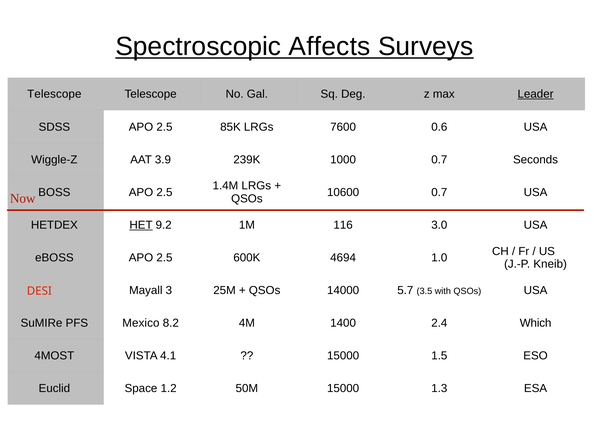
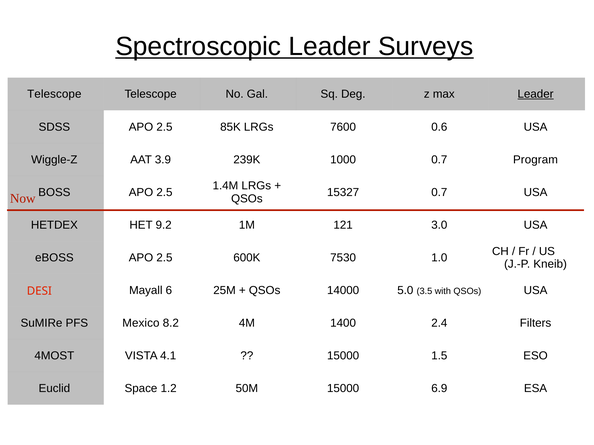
Spectroscopic Affects: Affects -> Leader (330, 46)
Seconds: Seconds -> Program (535, 160)
10600: 10600 -> 15327 (343, 192)
HET underline: present -> none (141, 225)
116: 116 -> 121 (343, 225)
4694: 4694 -> 7530 (343, 258)
3: 3 -> 6 (169, 291)
5.7: 5.7 -> 5.0 (405, 291)
Which: Which -> Filters (536, 323)
1.3: 1.3 -> 6.9 (439, 389)
